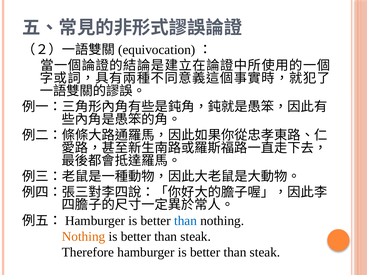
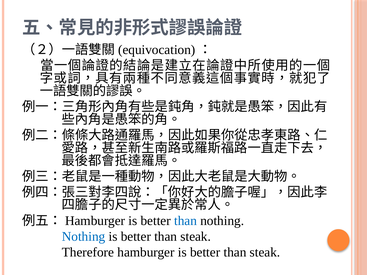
Nothing colour: orange -> blue (84, 237)
